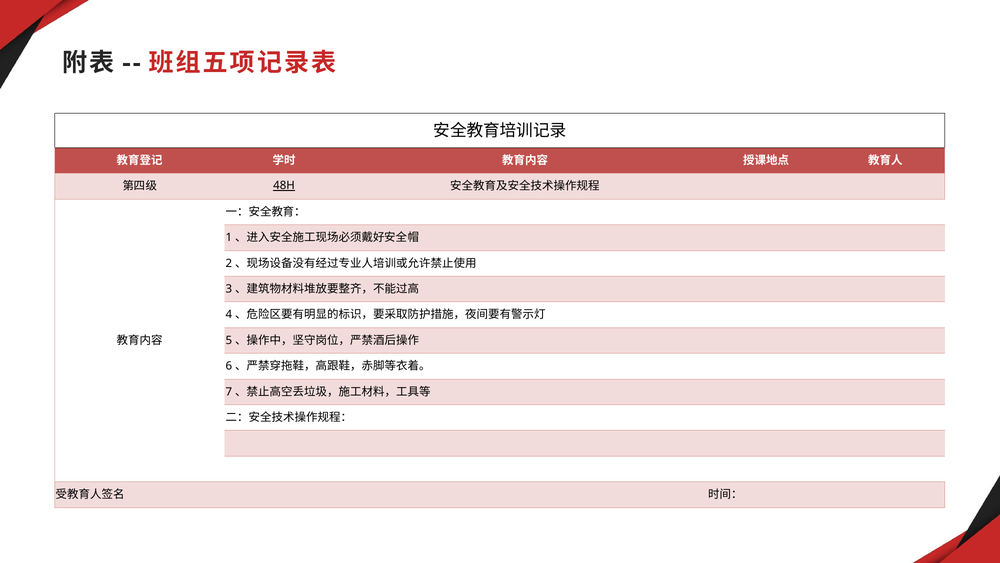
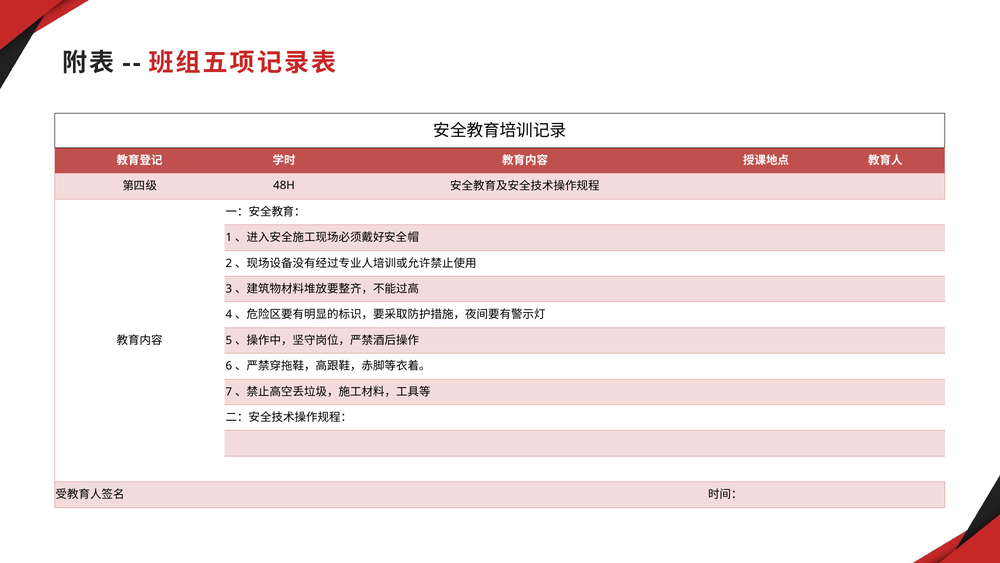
48H underline: present -> none (284, 185)
